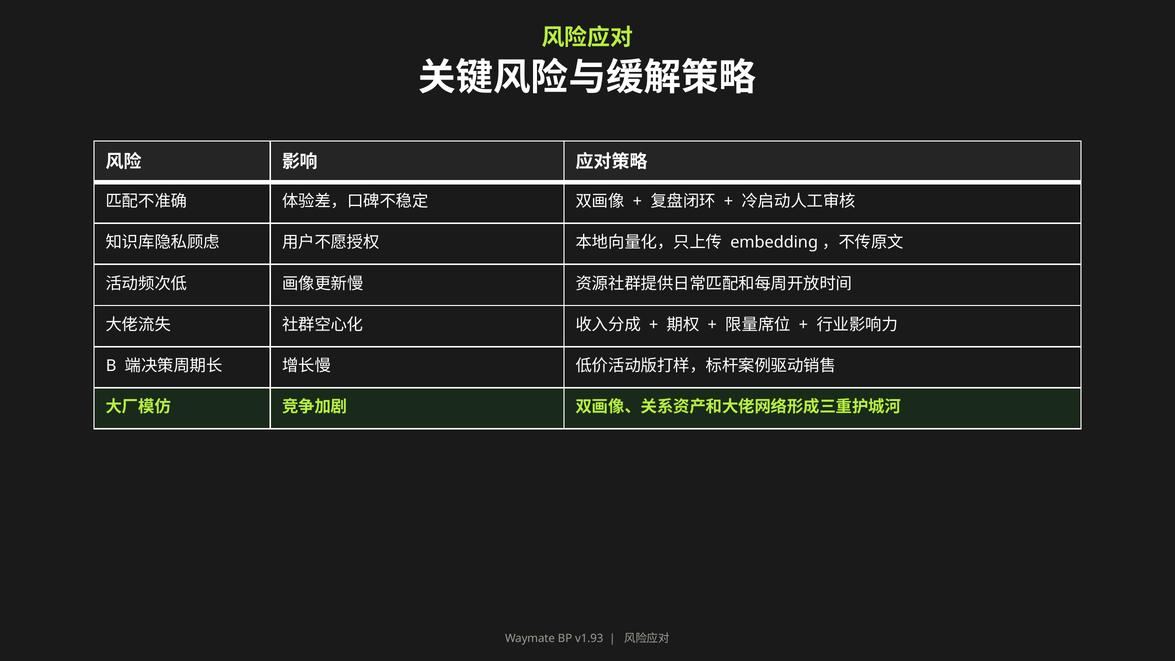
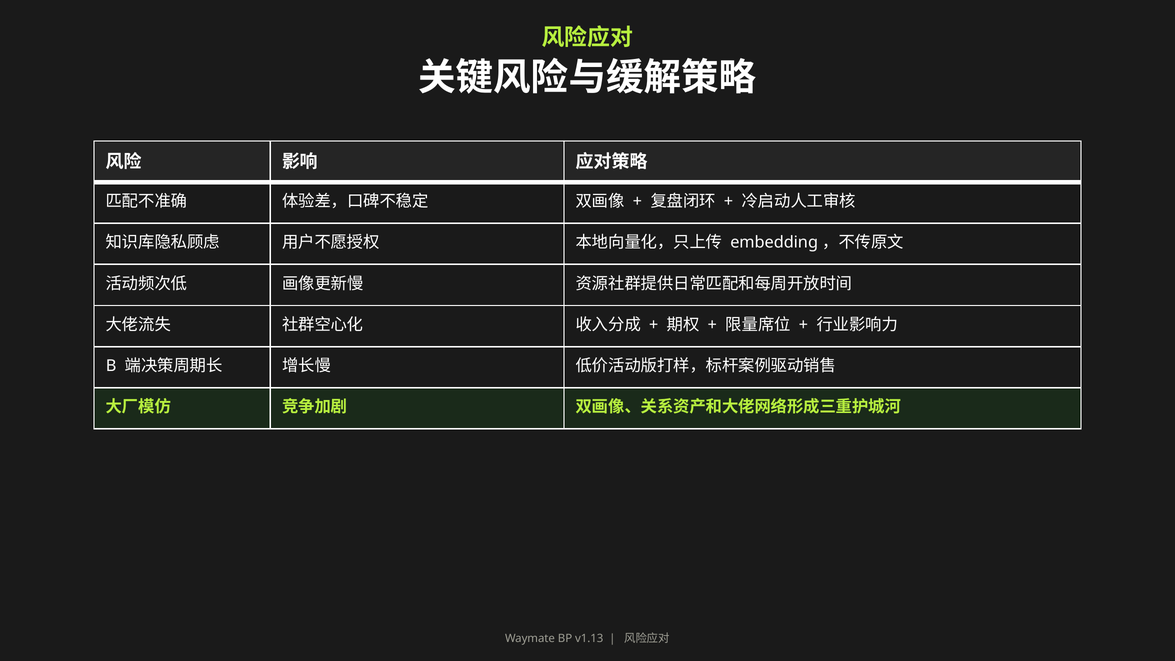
v1.93: v1.93 -> v1.13 (589, 639)
